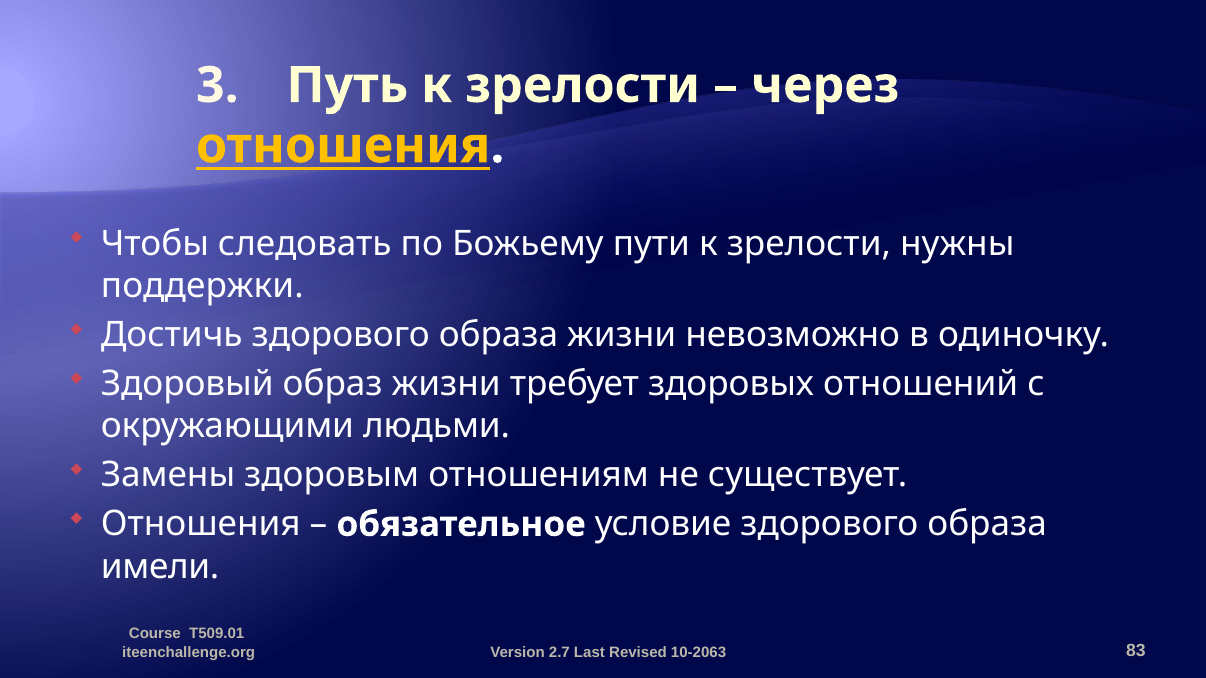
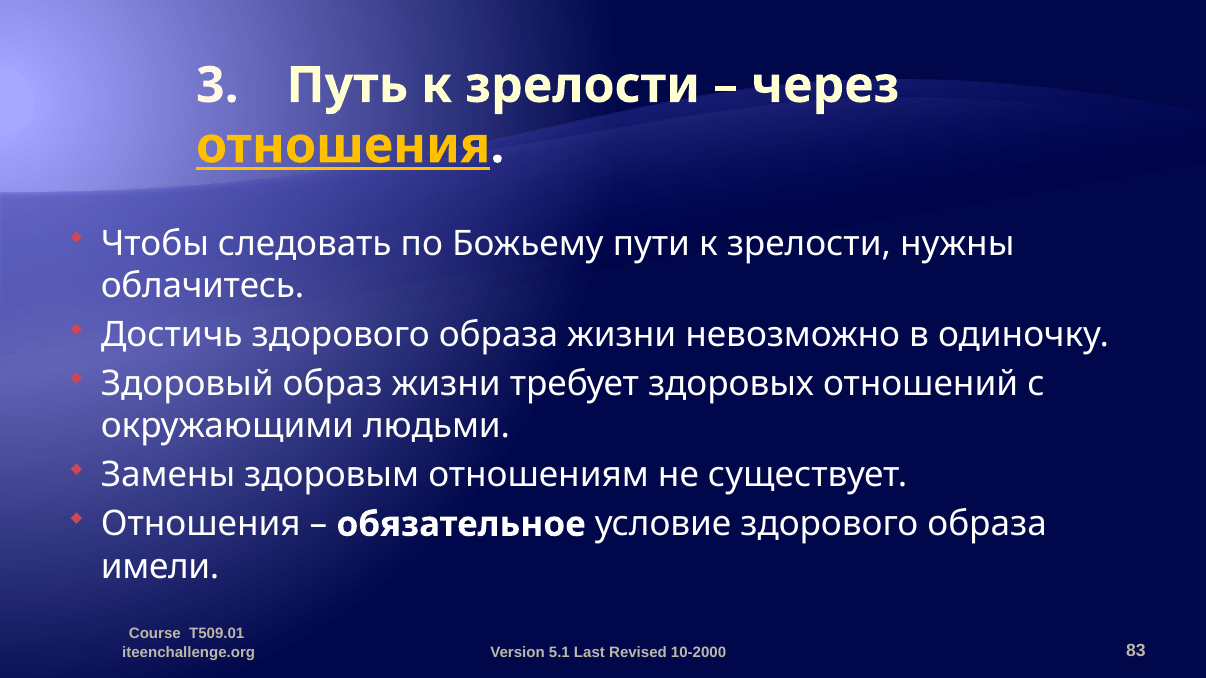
поддержки: поддержки -> облачитесь (203, 286)
2.7: 2.7 -> 5.1 (559, 652)
10-2063: 10-2063 -> 10-2000 (699, 652)
